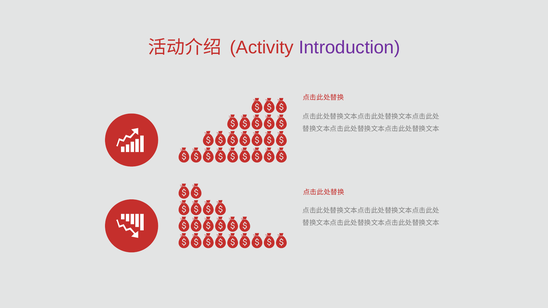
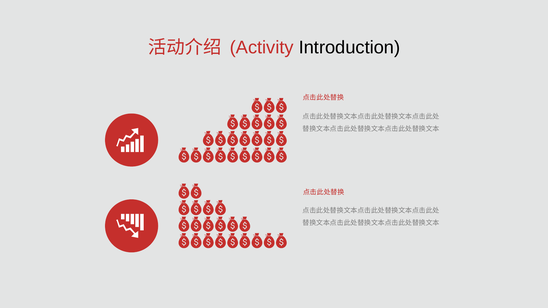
Introduction colour: purple -> black (349, 47)
